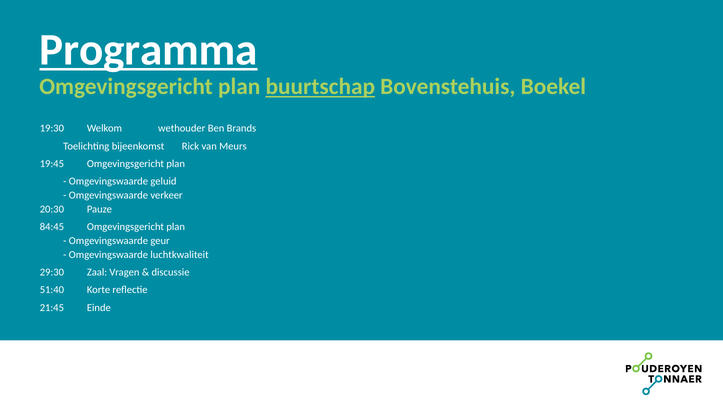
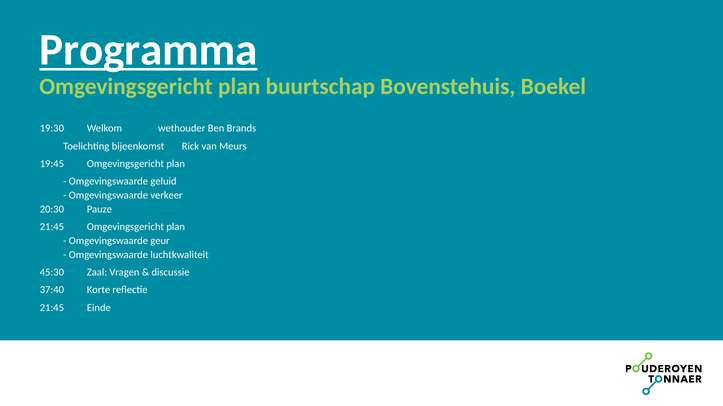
buurtschap underline: present -> none (320, 87)
84:45: 84:45 -> 21:45 (52, 227)
29:30: 29:30 -> 45:30 (52, 273)
51:40: 51:40 -> 37:40 (52, 290)
